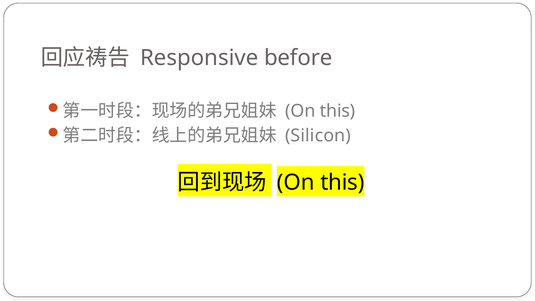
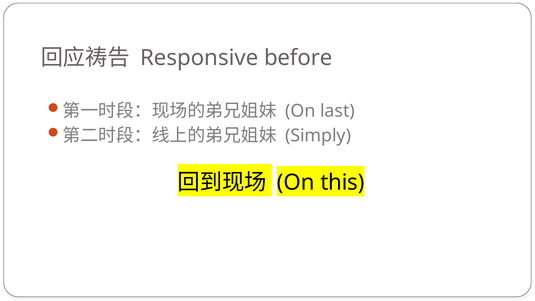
this: this -> last (337, 111)
Silicon: Silicon -> Simply (318, 136)
